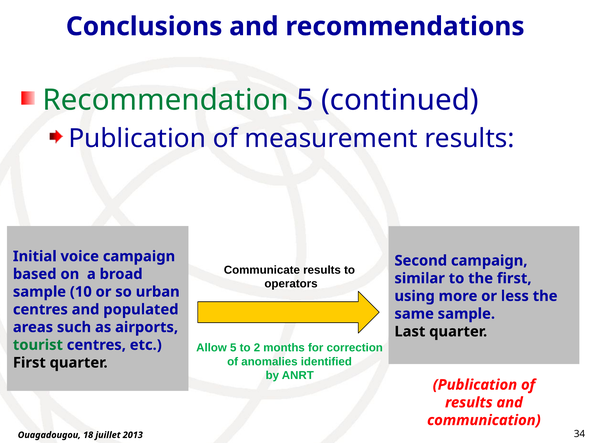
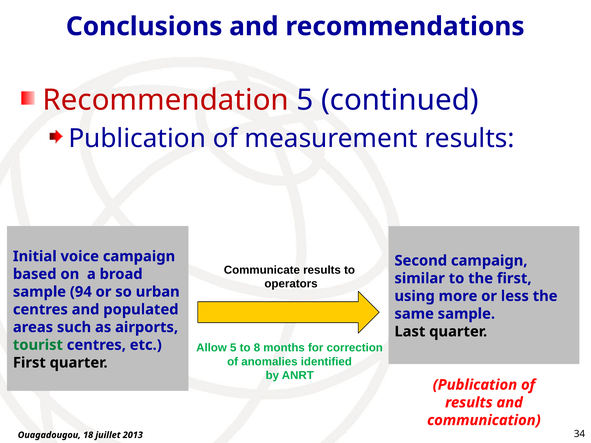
Recommendation colour: green -> red (166, 100)
10: 10 -> 94 (81, 292)
2: 2 -> 8 (257, 348)
